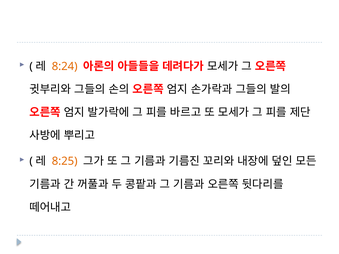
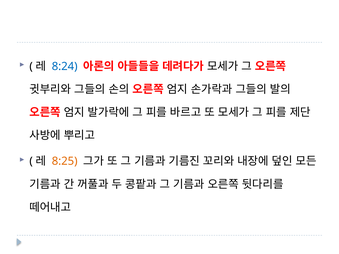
8:24 colour: orange -> blue (65, 66)
